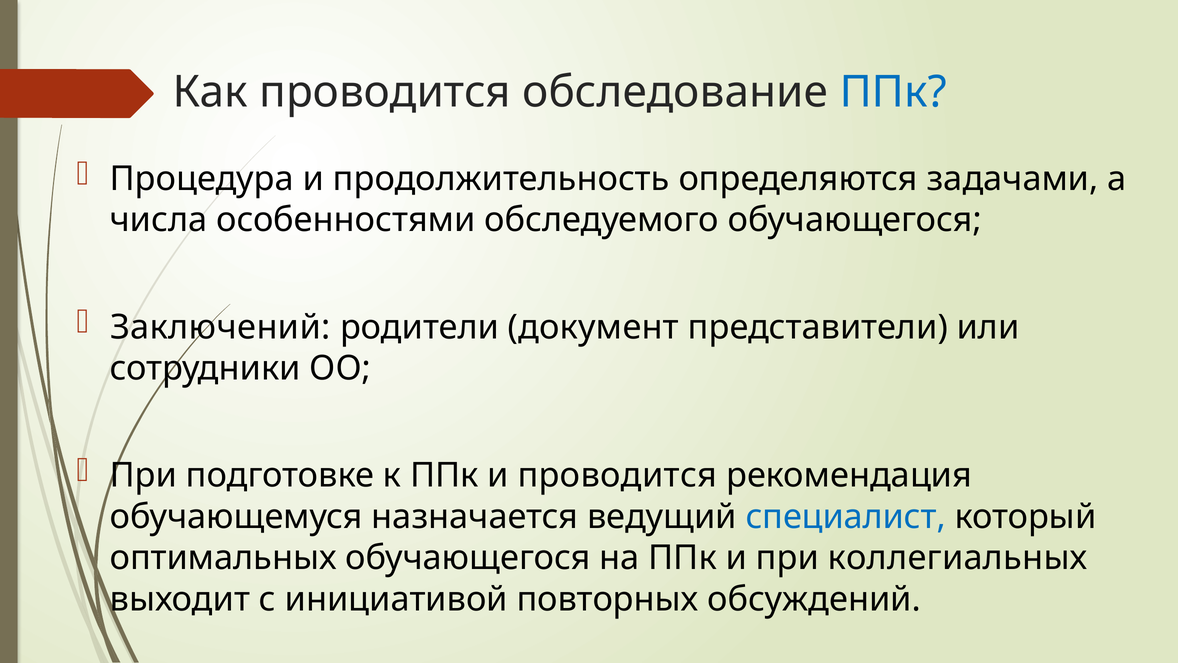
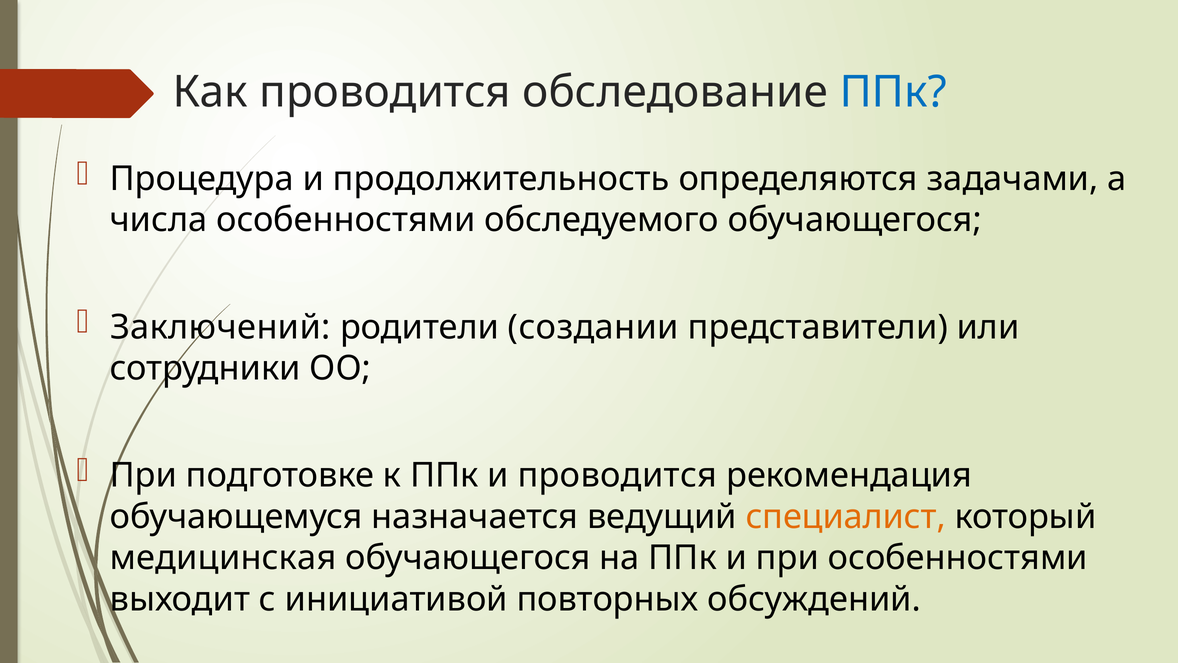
документ: документ -> создании (593, 327)
специалист colour: blue -> orange (846, 517)
оптимальных: оптимальных -> медицинская (223, 558)
при коллегиальных: коллегиальных -> особенностями (958, 558)
